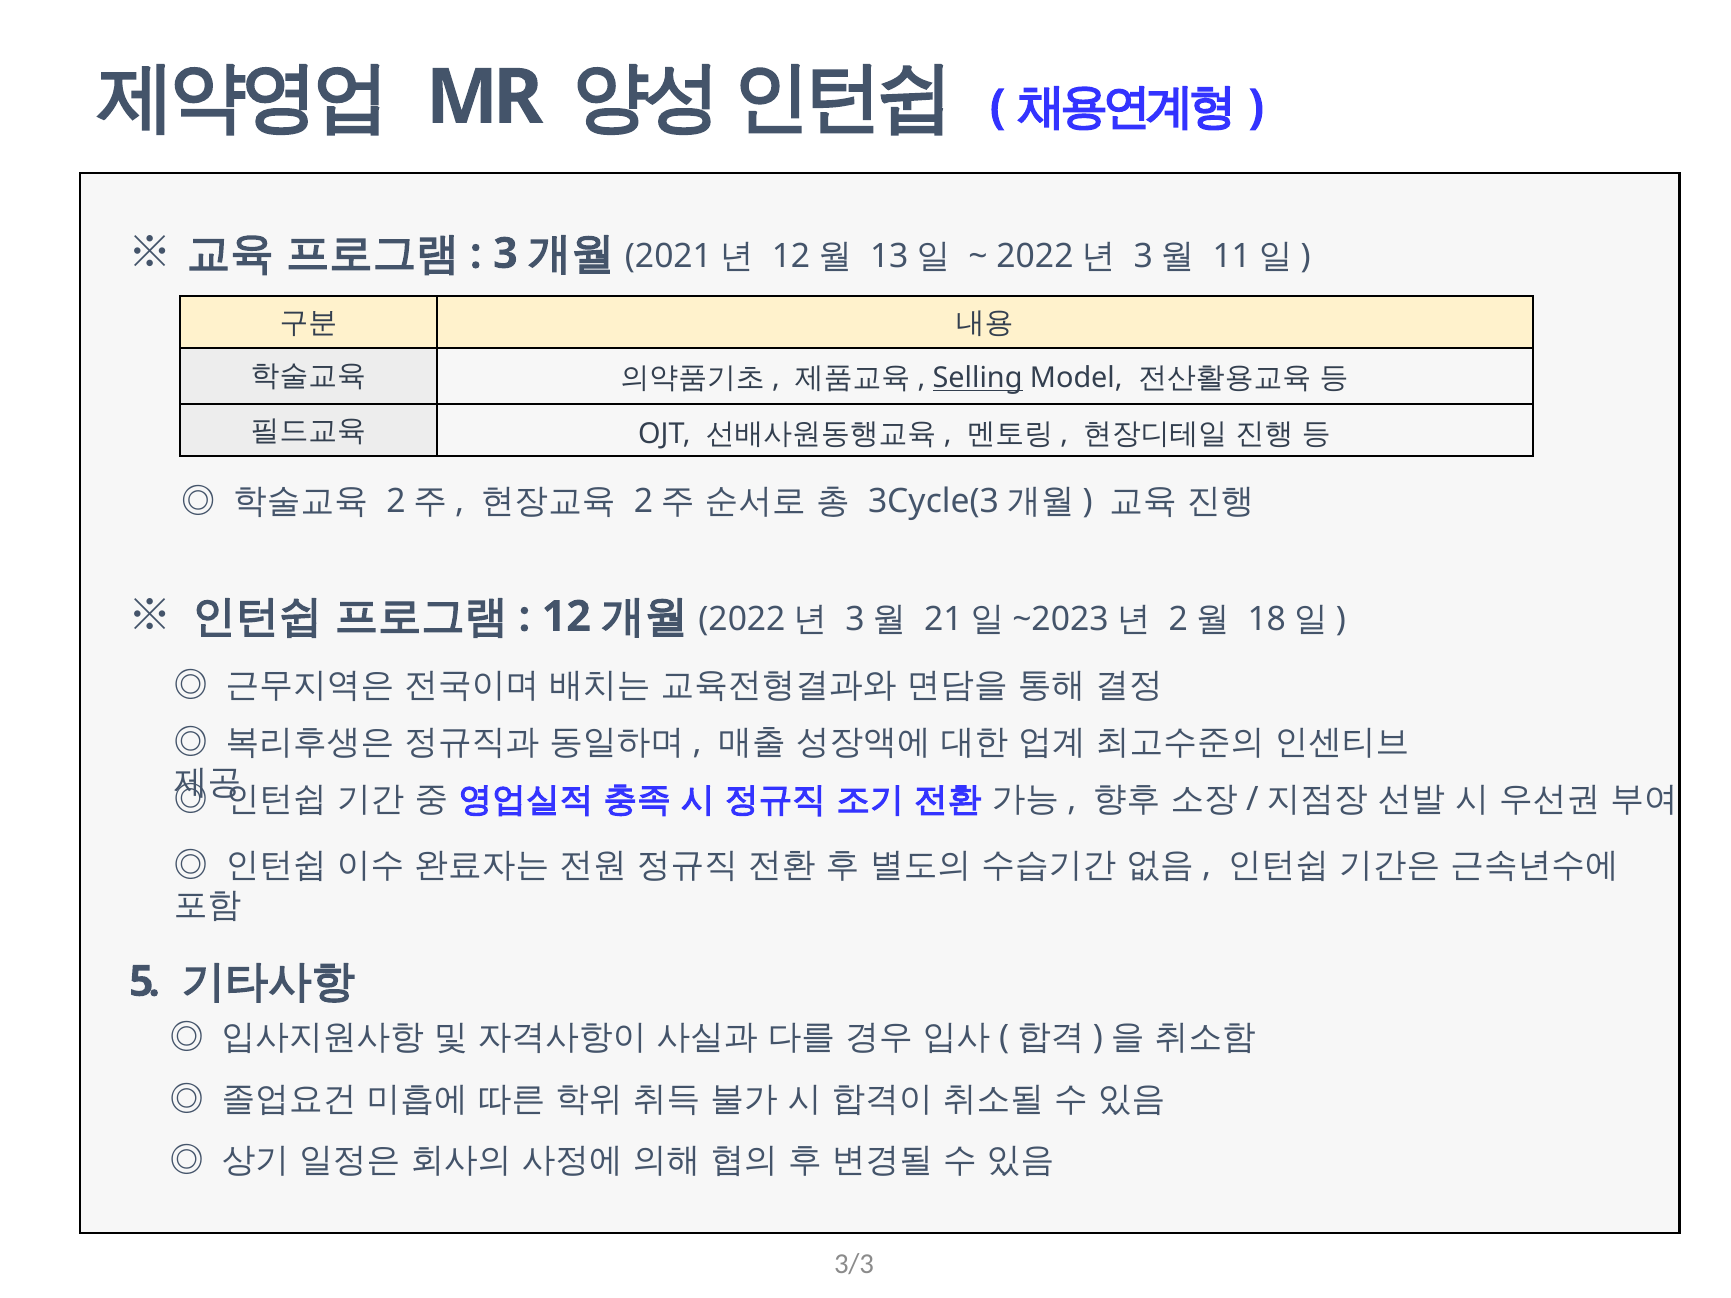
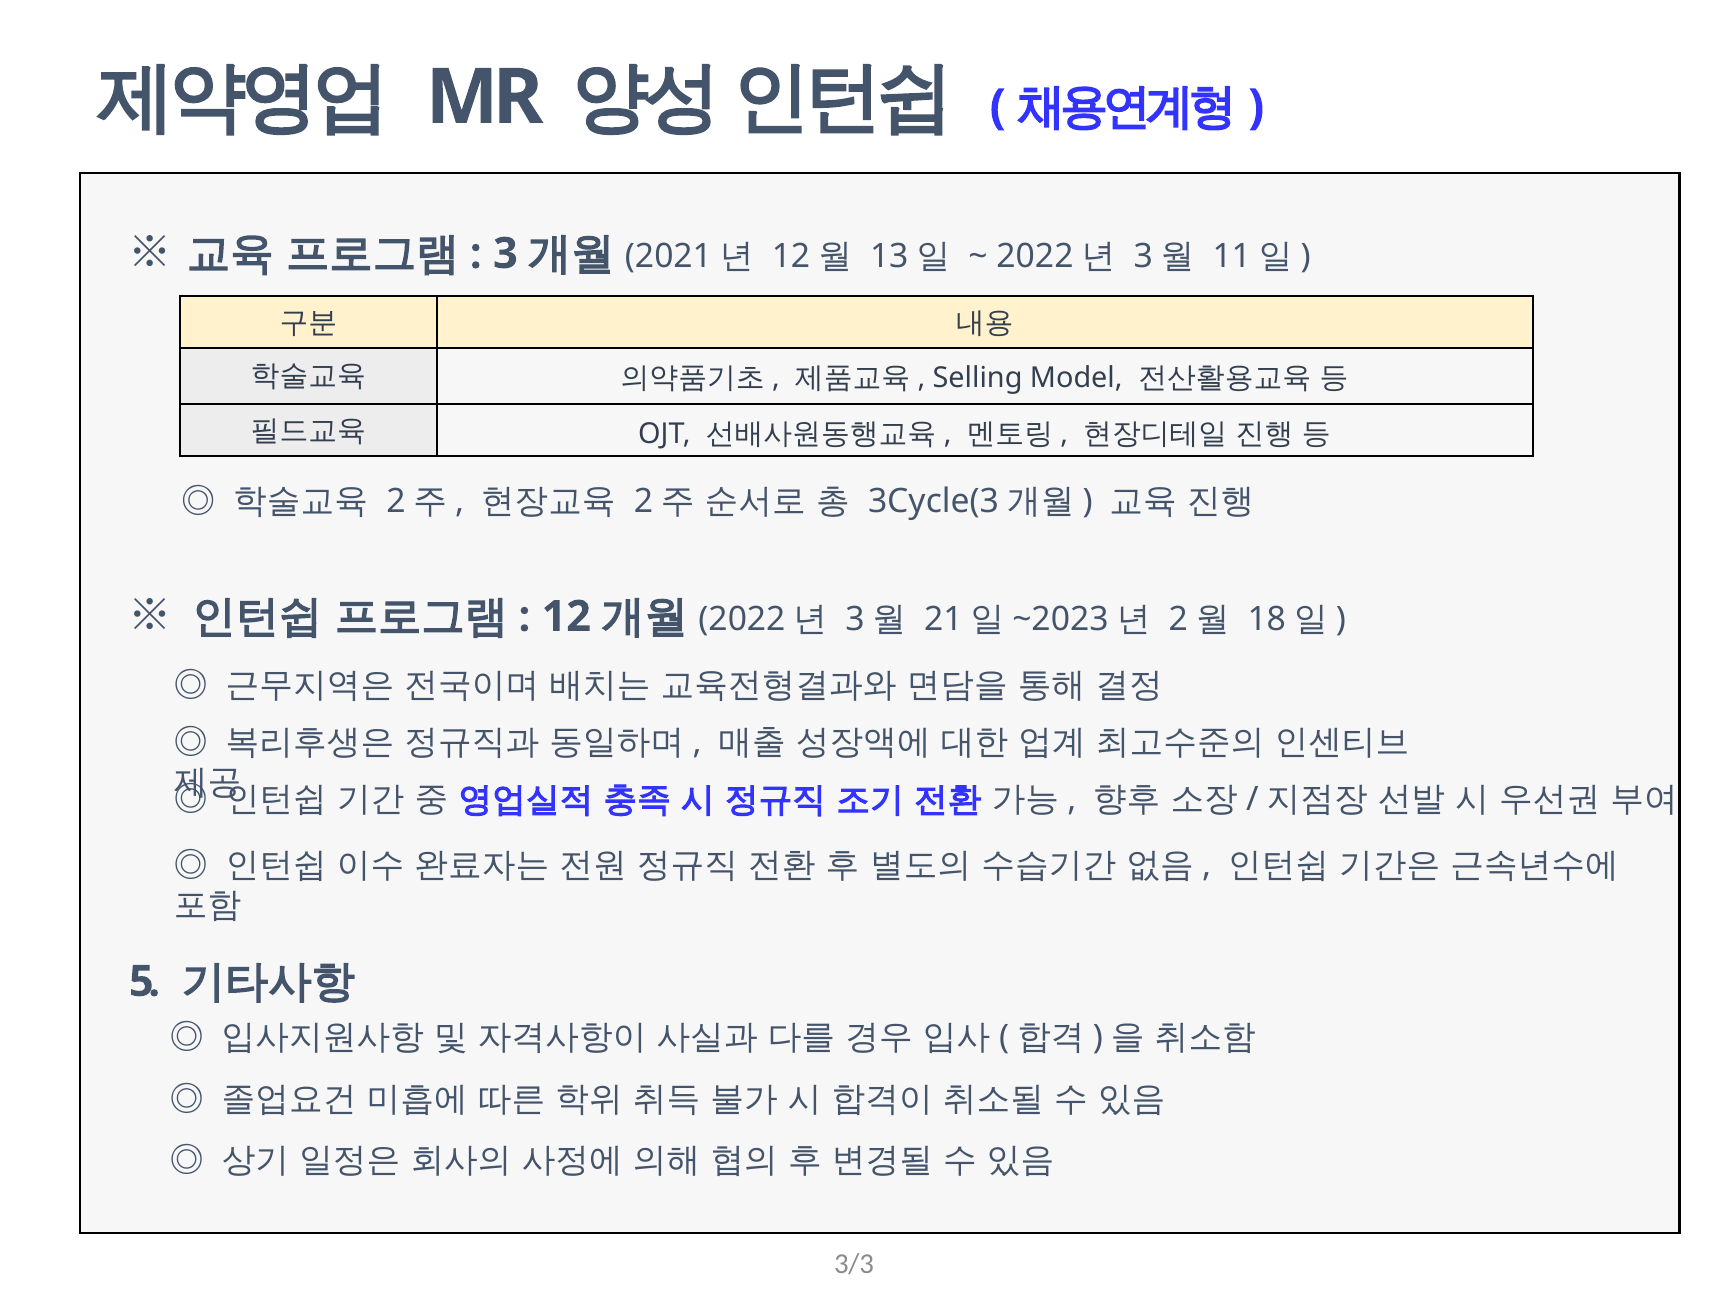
Selling underline: present -> none (978, 378)
